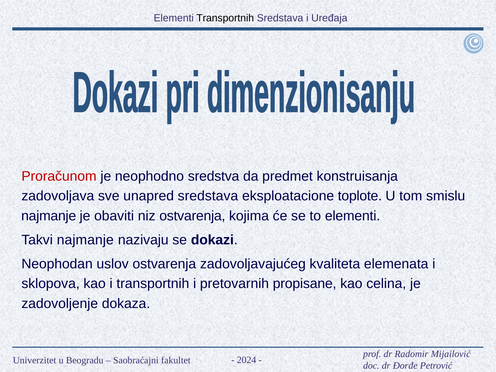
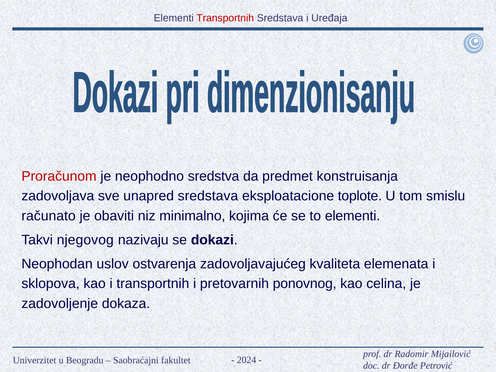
Transportnih colour: black -> red (225, 18)
najmanje: najmanje -> računato (49, 216)
niz ostvarenja: ostvarenja -> minimalno (192, 216)
Takvi najmanje: najmanje -> njegovog (85, 240)
propisane: propisane -> ponovnog (305, 284)
